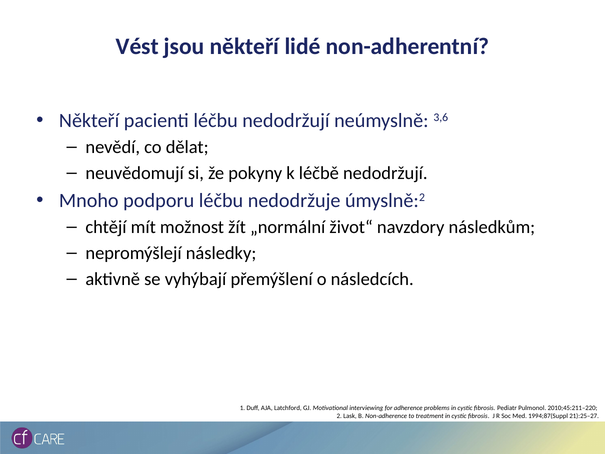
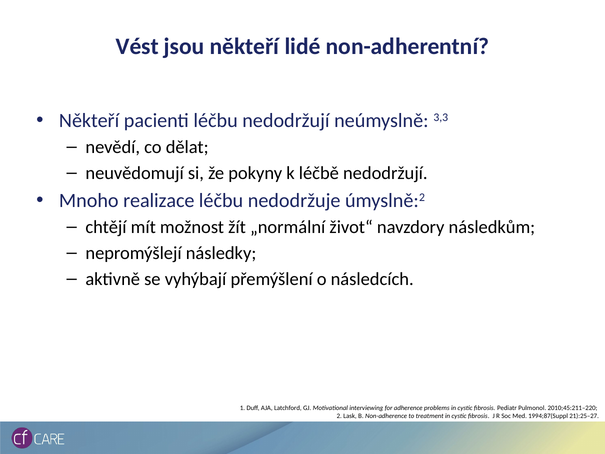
3,6: 3,6 -> 3,3 (441, 117)
podporu: podporu -> realizace (159, 200)
